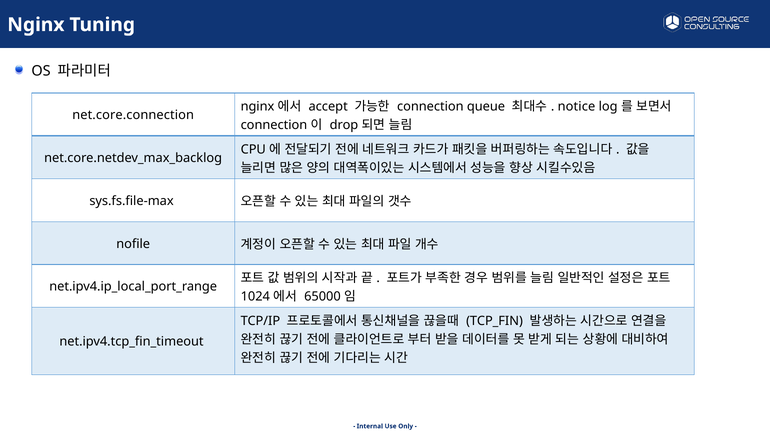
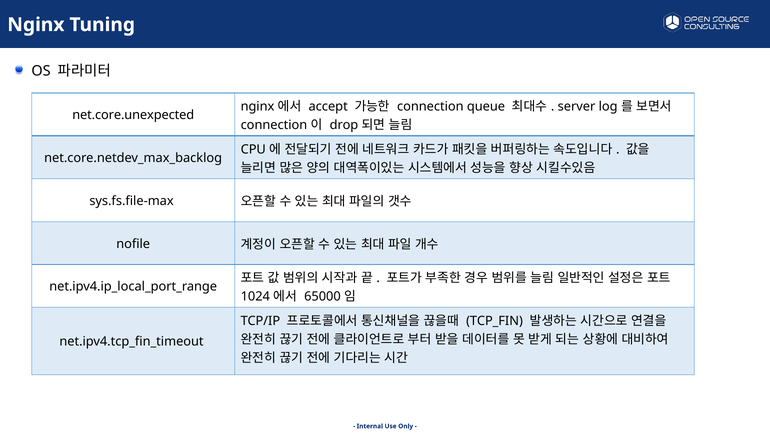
notice: notice -> server (577, 107)
net.core.connection: net.core.connection -> net.core.unexpected (133, 115)
